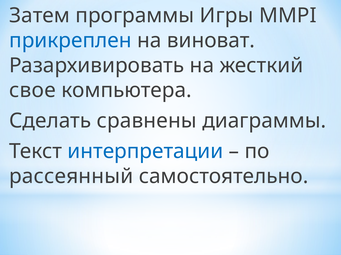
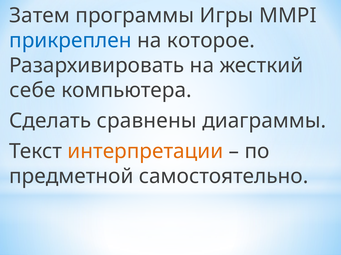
виноват: виноват -> которое (211, 41)
свое: свое -> себе (32, 91)
интерпретации colour: blue -> orange (145, 152)
рассеянный: рассеянный -> предметной (71, 177)
